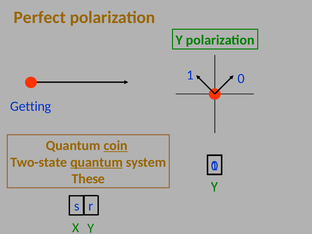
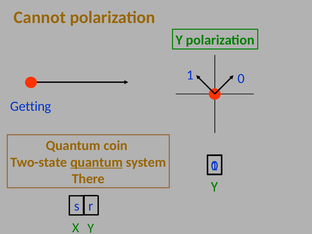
Perfect: Perfect -> Cannot (40, 17)
coin underline: present -> none (116, 146)
These: These -> There (88, 179)
